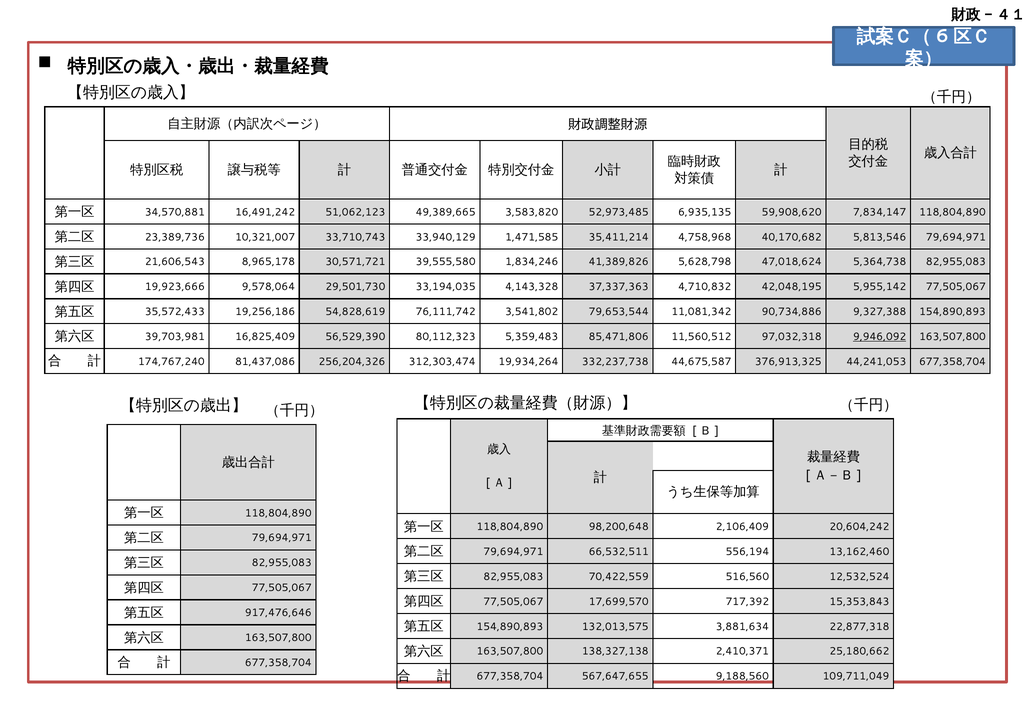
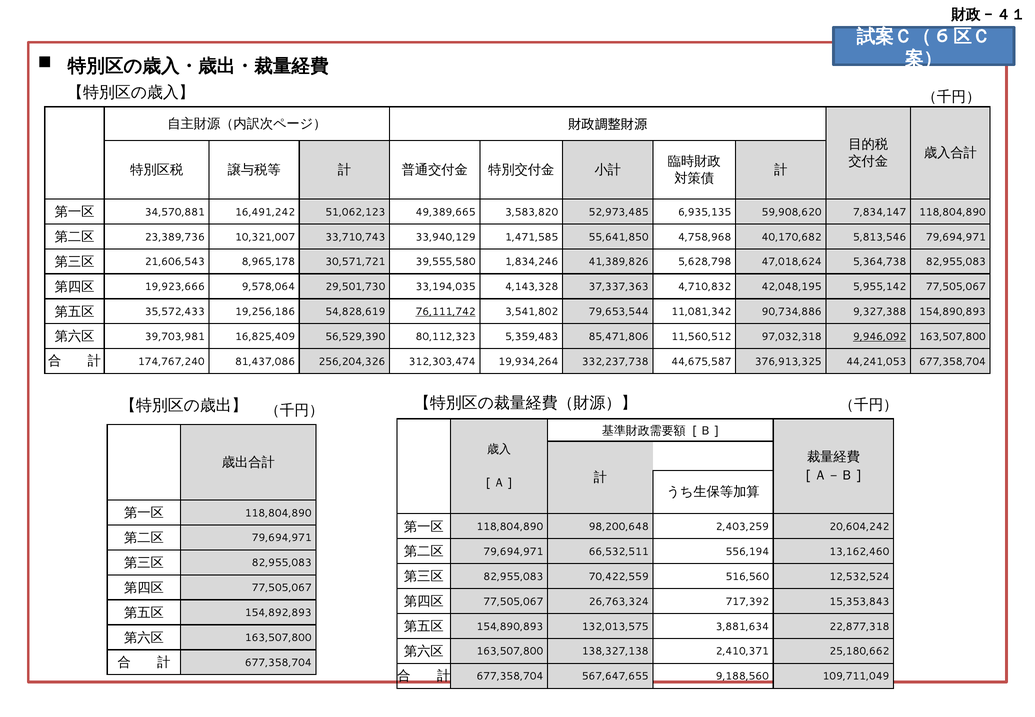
35,411,214: 35,411,214 -> 55,641,850 (619, 237)
76,111,742 underline: none -> present (446, 312)
2,106,409: 2,106,409 -> 2,403,259 (742, 526)
17,699,570: 17,699,570 -> 26,763,324 (619, 601)
917,476,646: 917,476,646 -> 154,892,893 (278, 612)
